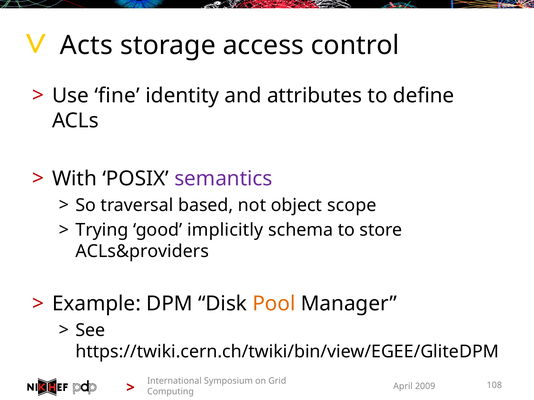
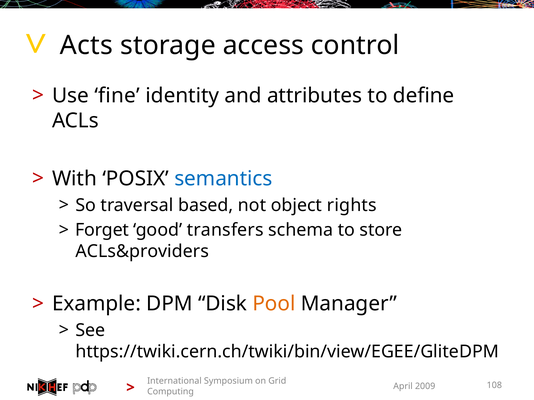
semantics colour: purple -> blue (223, 179)
scope: scope -> rights (352, 205)
Trying: Trying -> Forget (102, 230)
implicitly: implicitly -> transfers (225, 230)
